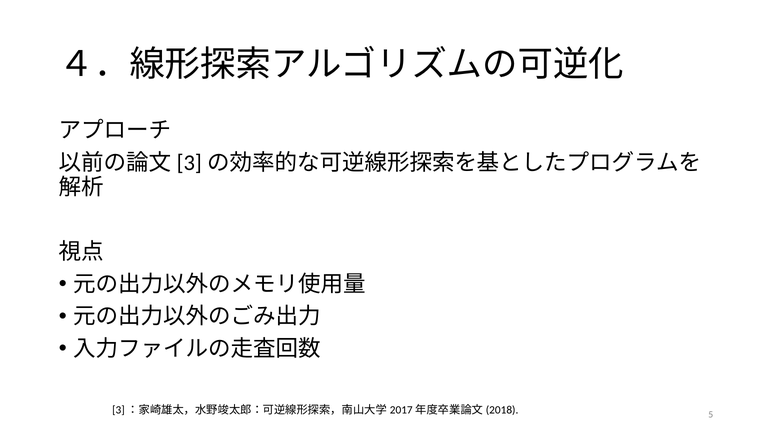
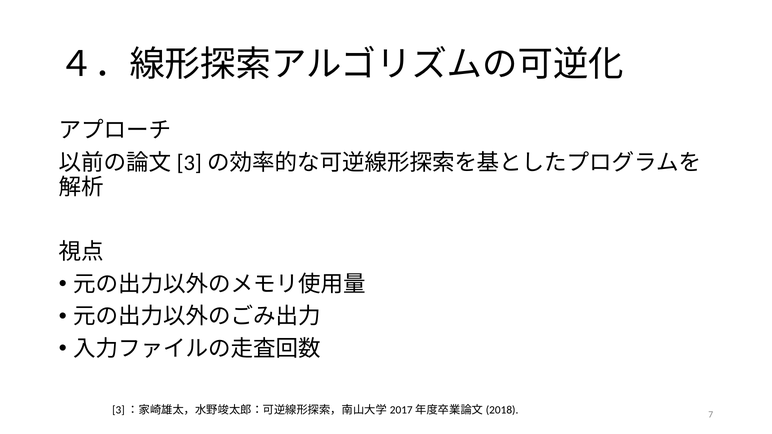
5: 5 -> 7 (711, 415)
